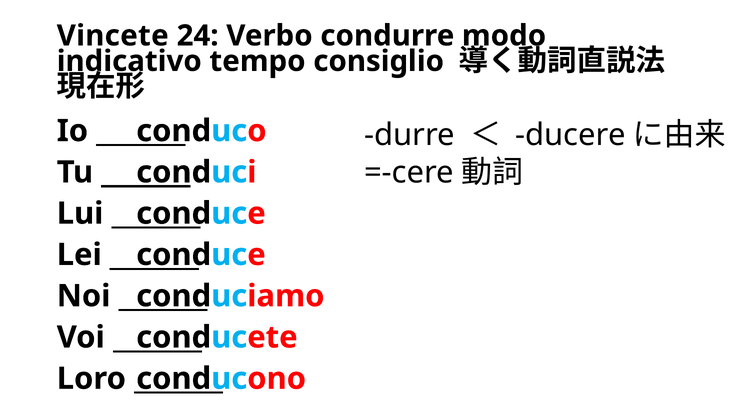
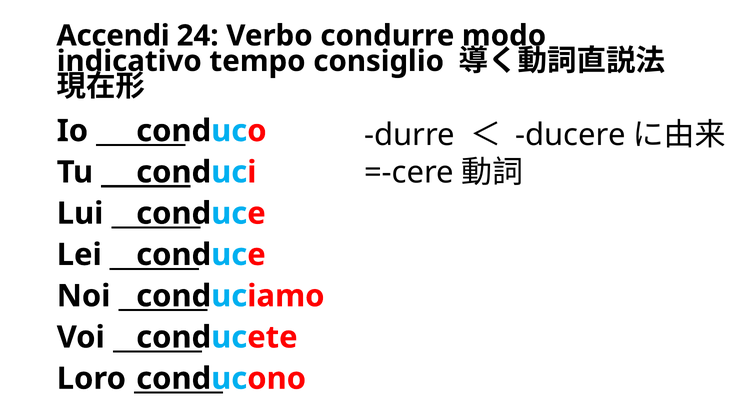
Vincete: Vincete -> Accendi (113, 36)
